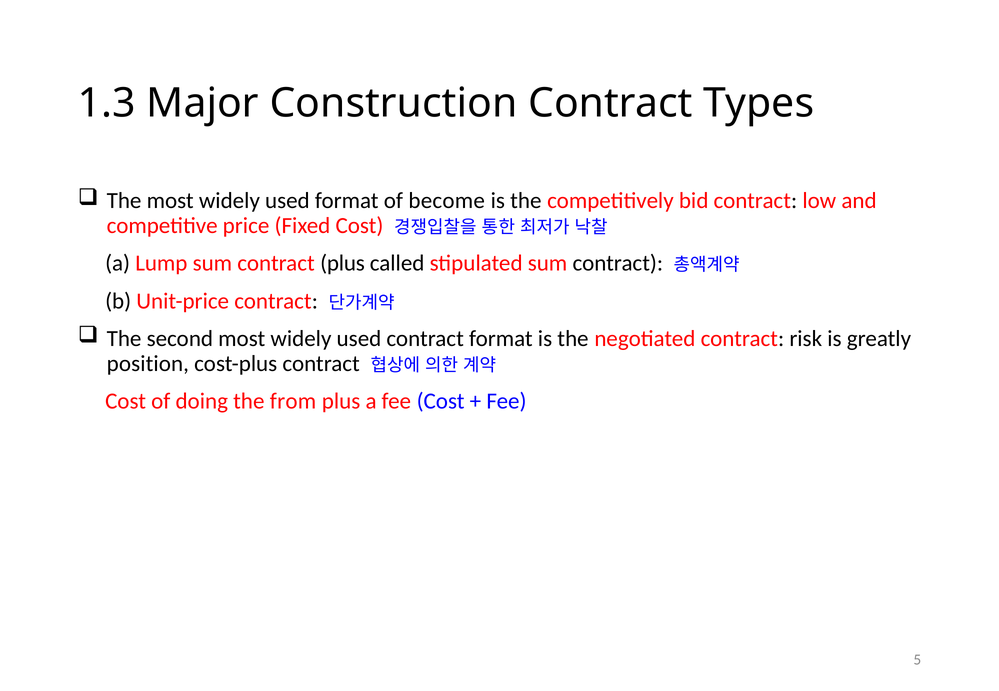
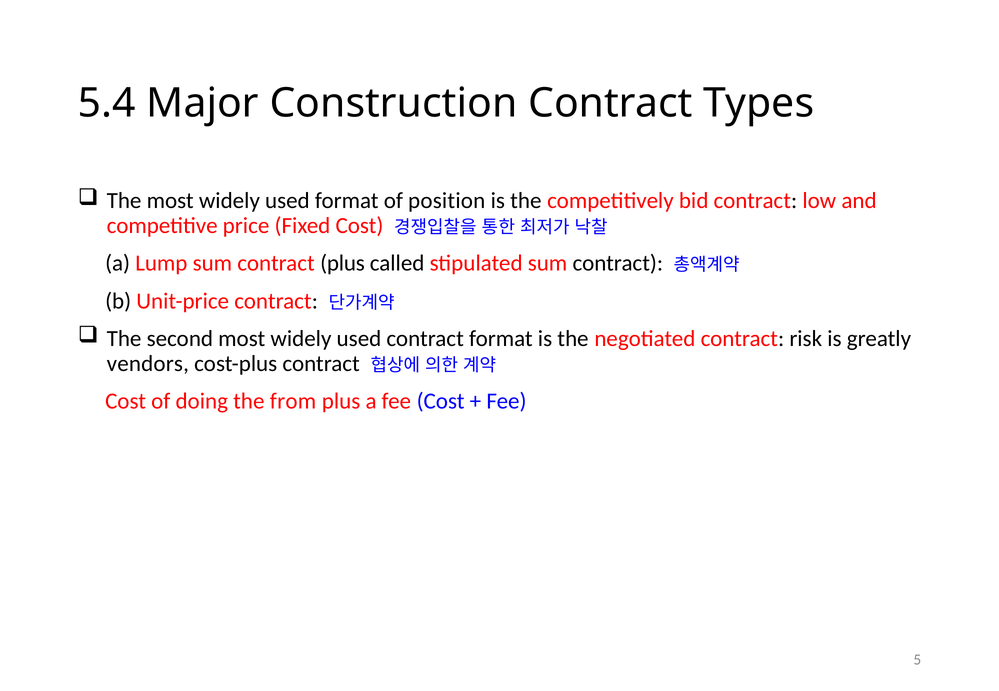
1.3: 1.3 -> 5.4 (107, 103)
become: become -> position (447, 201)
position: position -> vendors (148, 364)
